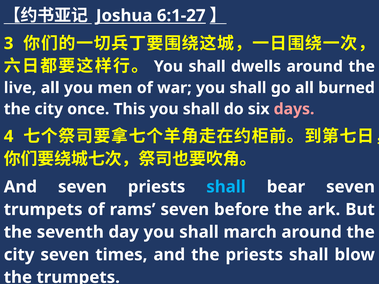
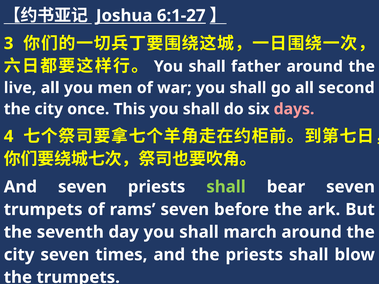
dwells: dwells -> father (256, 66)
burned: burned -> second (346, 88)
shall colour: light blue -> light green (226, 187)
